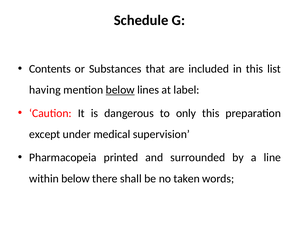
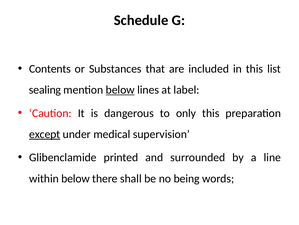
having: having -> sealing (45, 90)
except underline: none -> present (45, 134)
Pharmacopeia: Pharmacopeia -> Glibenclamide (63, 157)
taken: taken -> being (187, 178)
